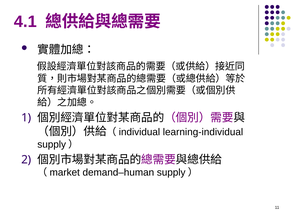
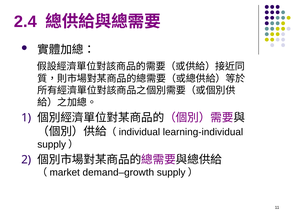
4.1: 4.1 -> 2.4 (25, 22)
demand–human: demand–human -> demand–growth (118, 172)
